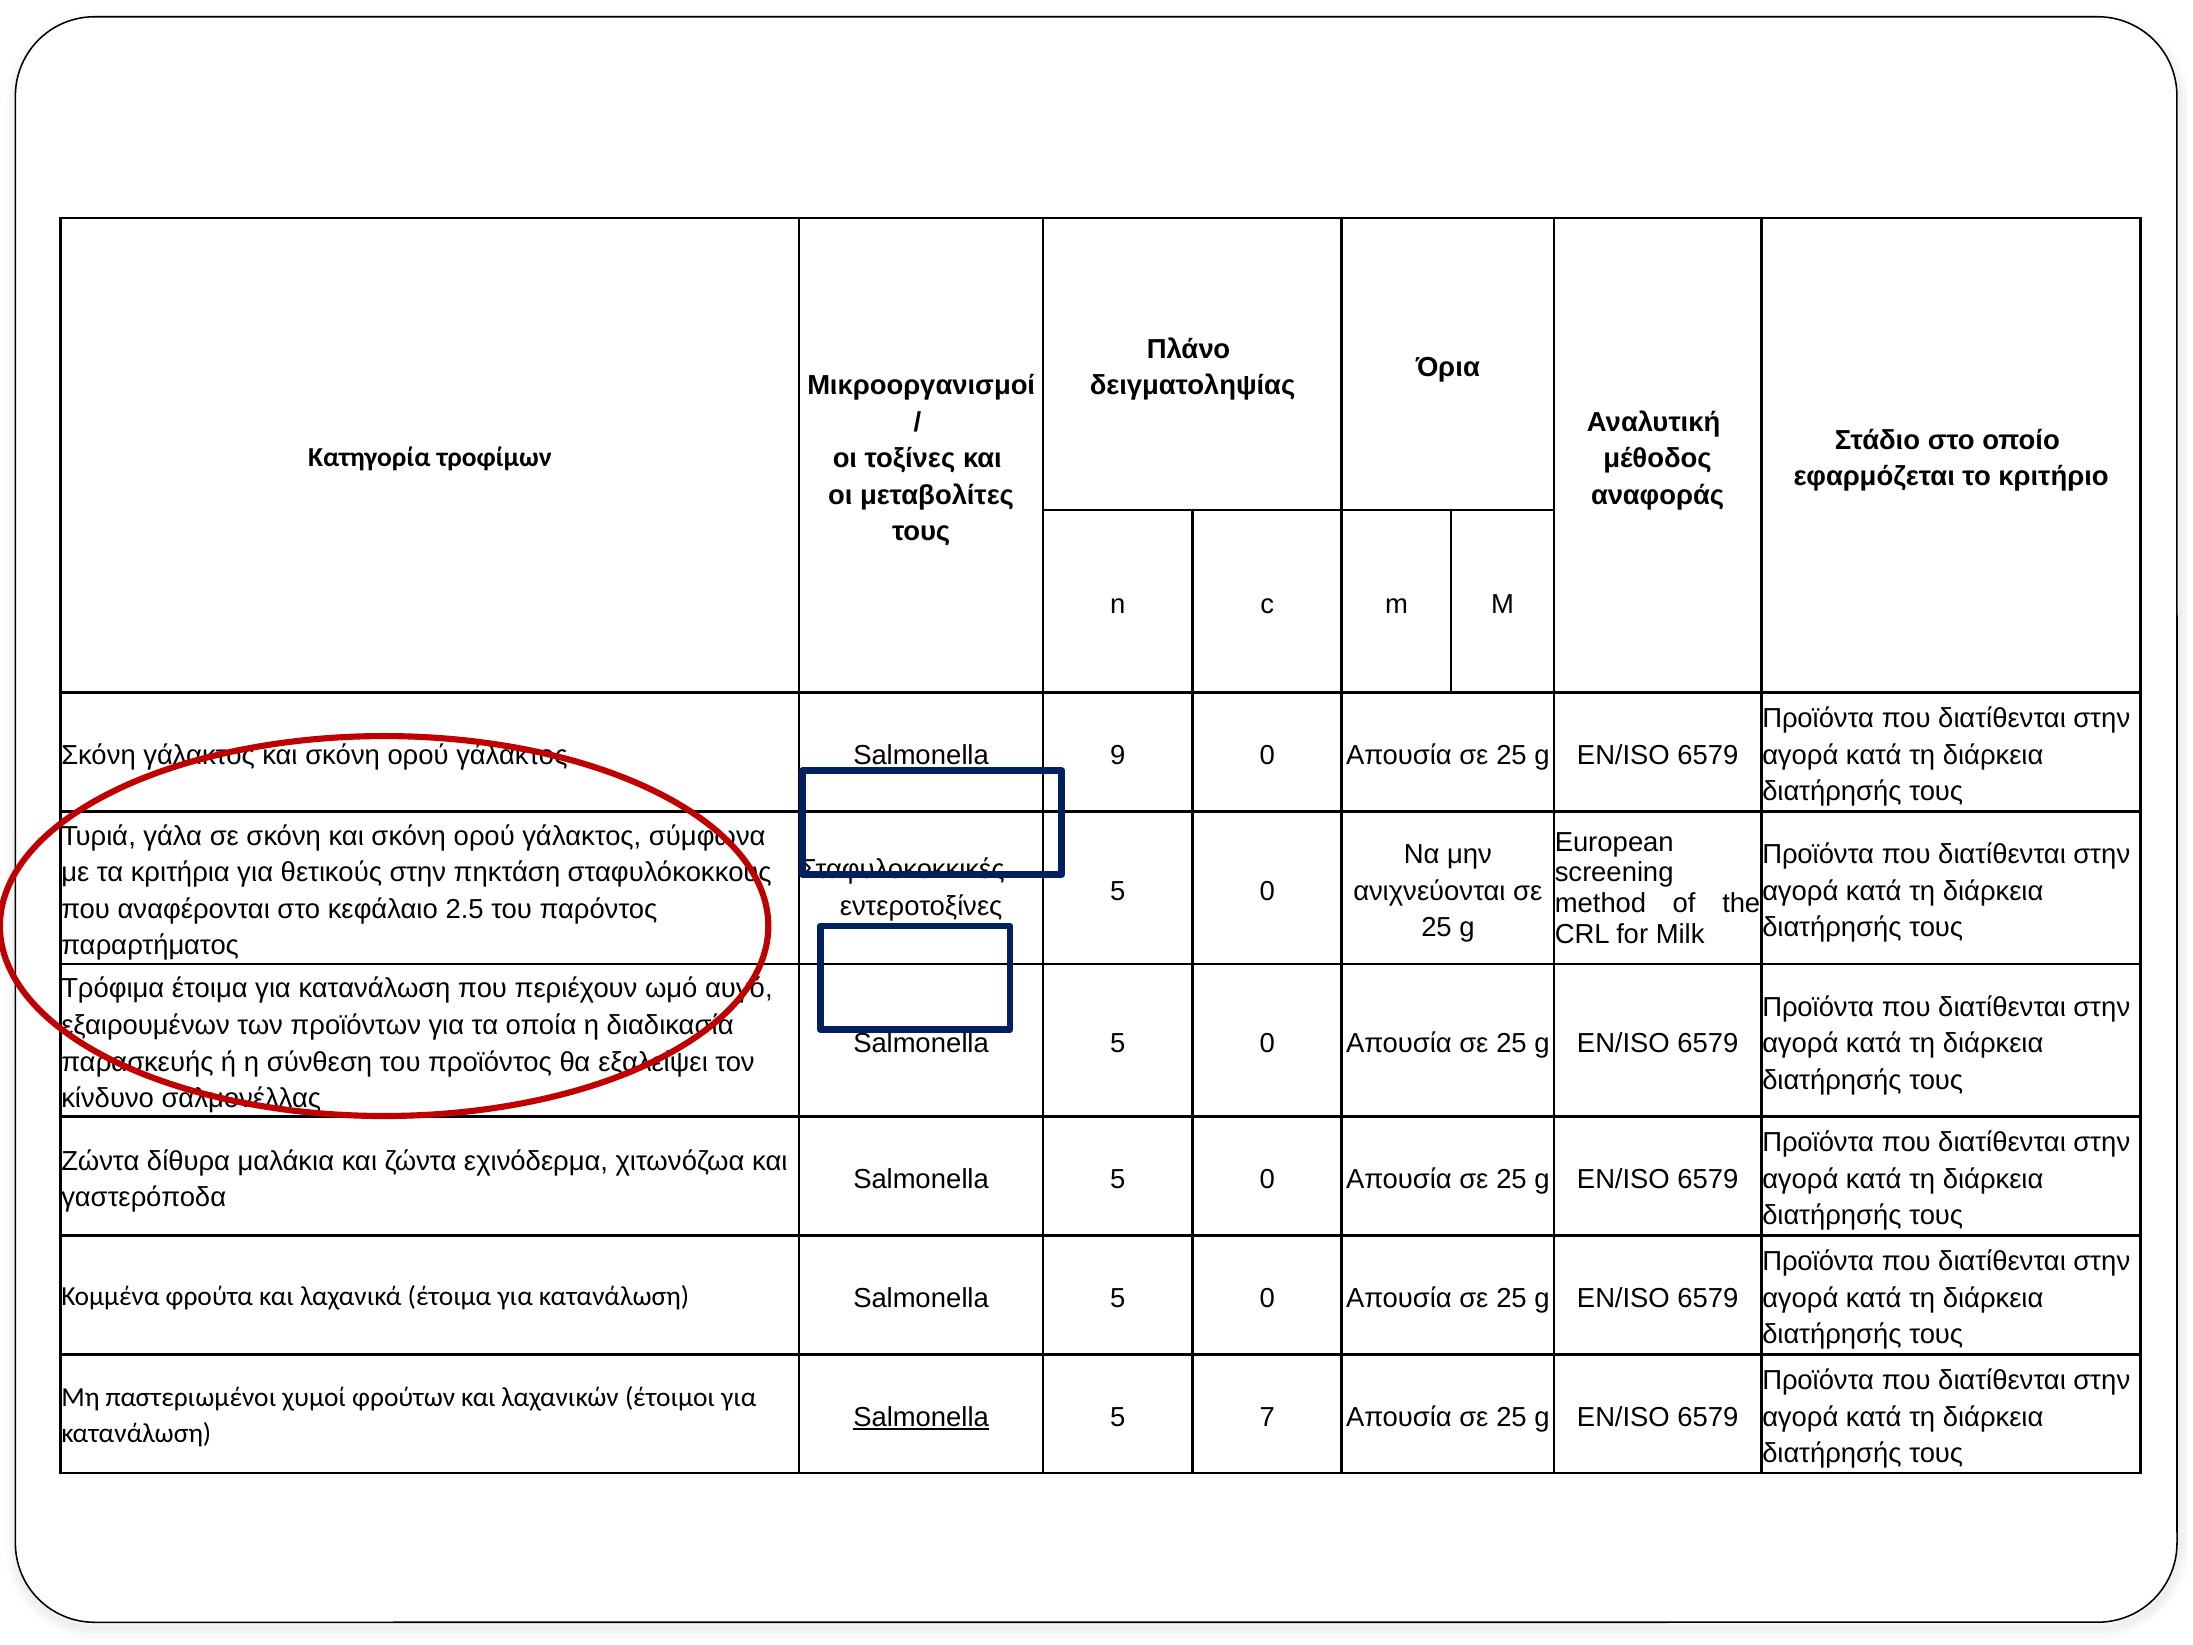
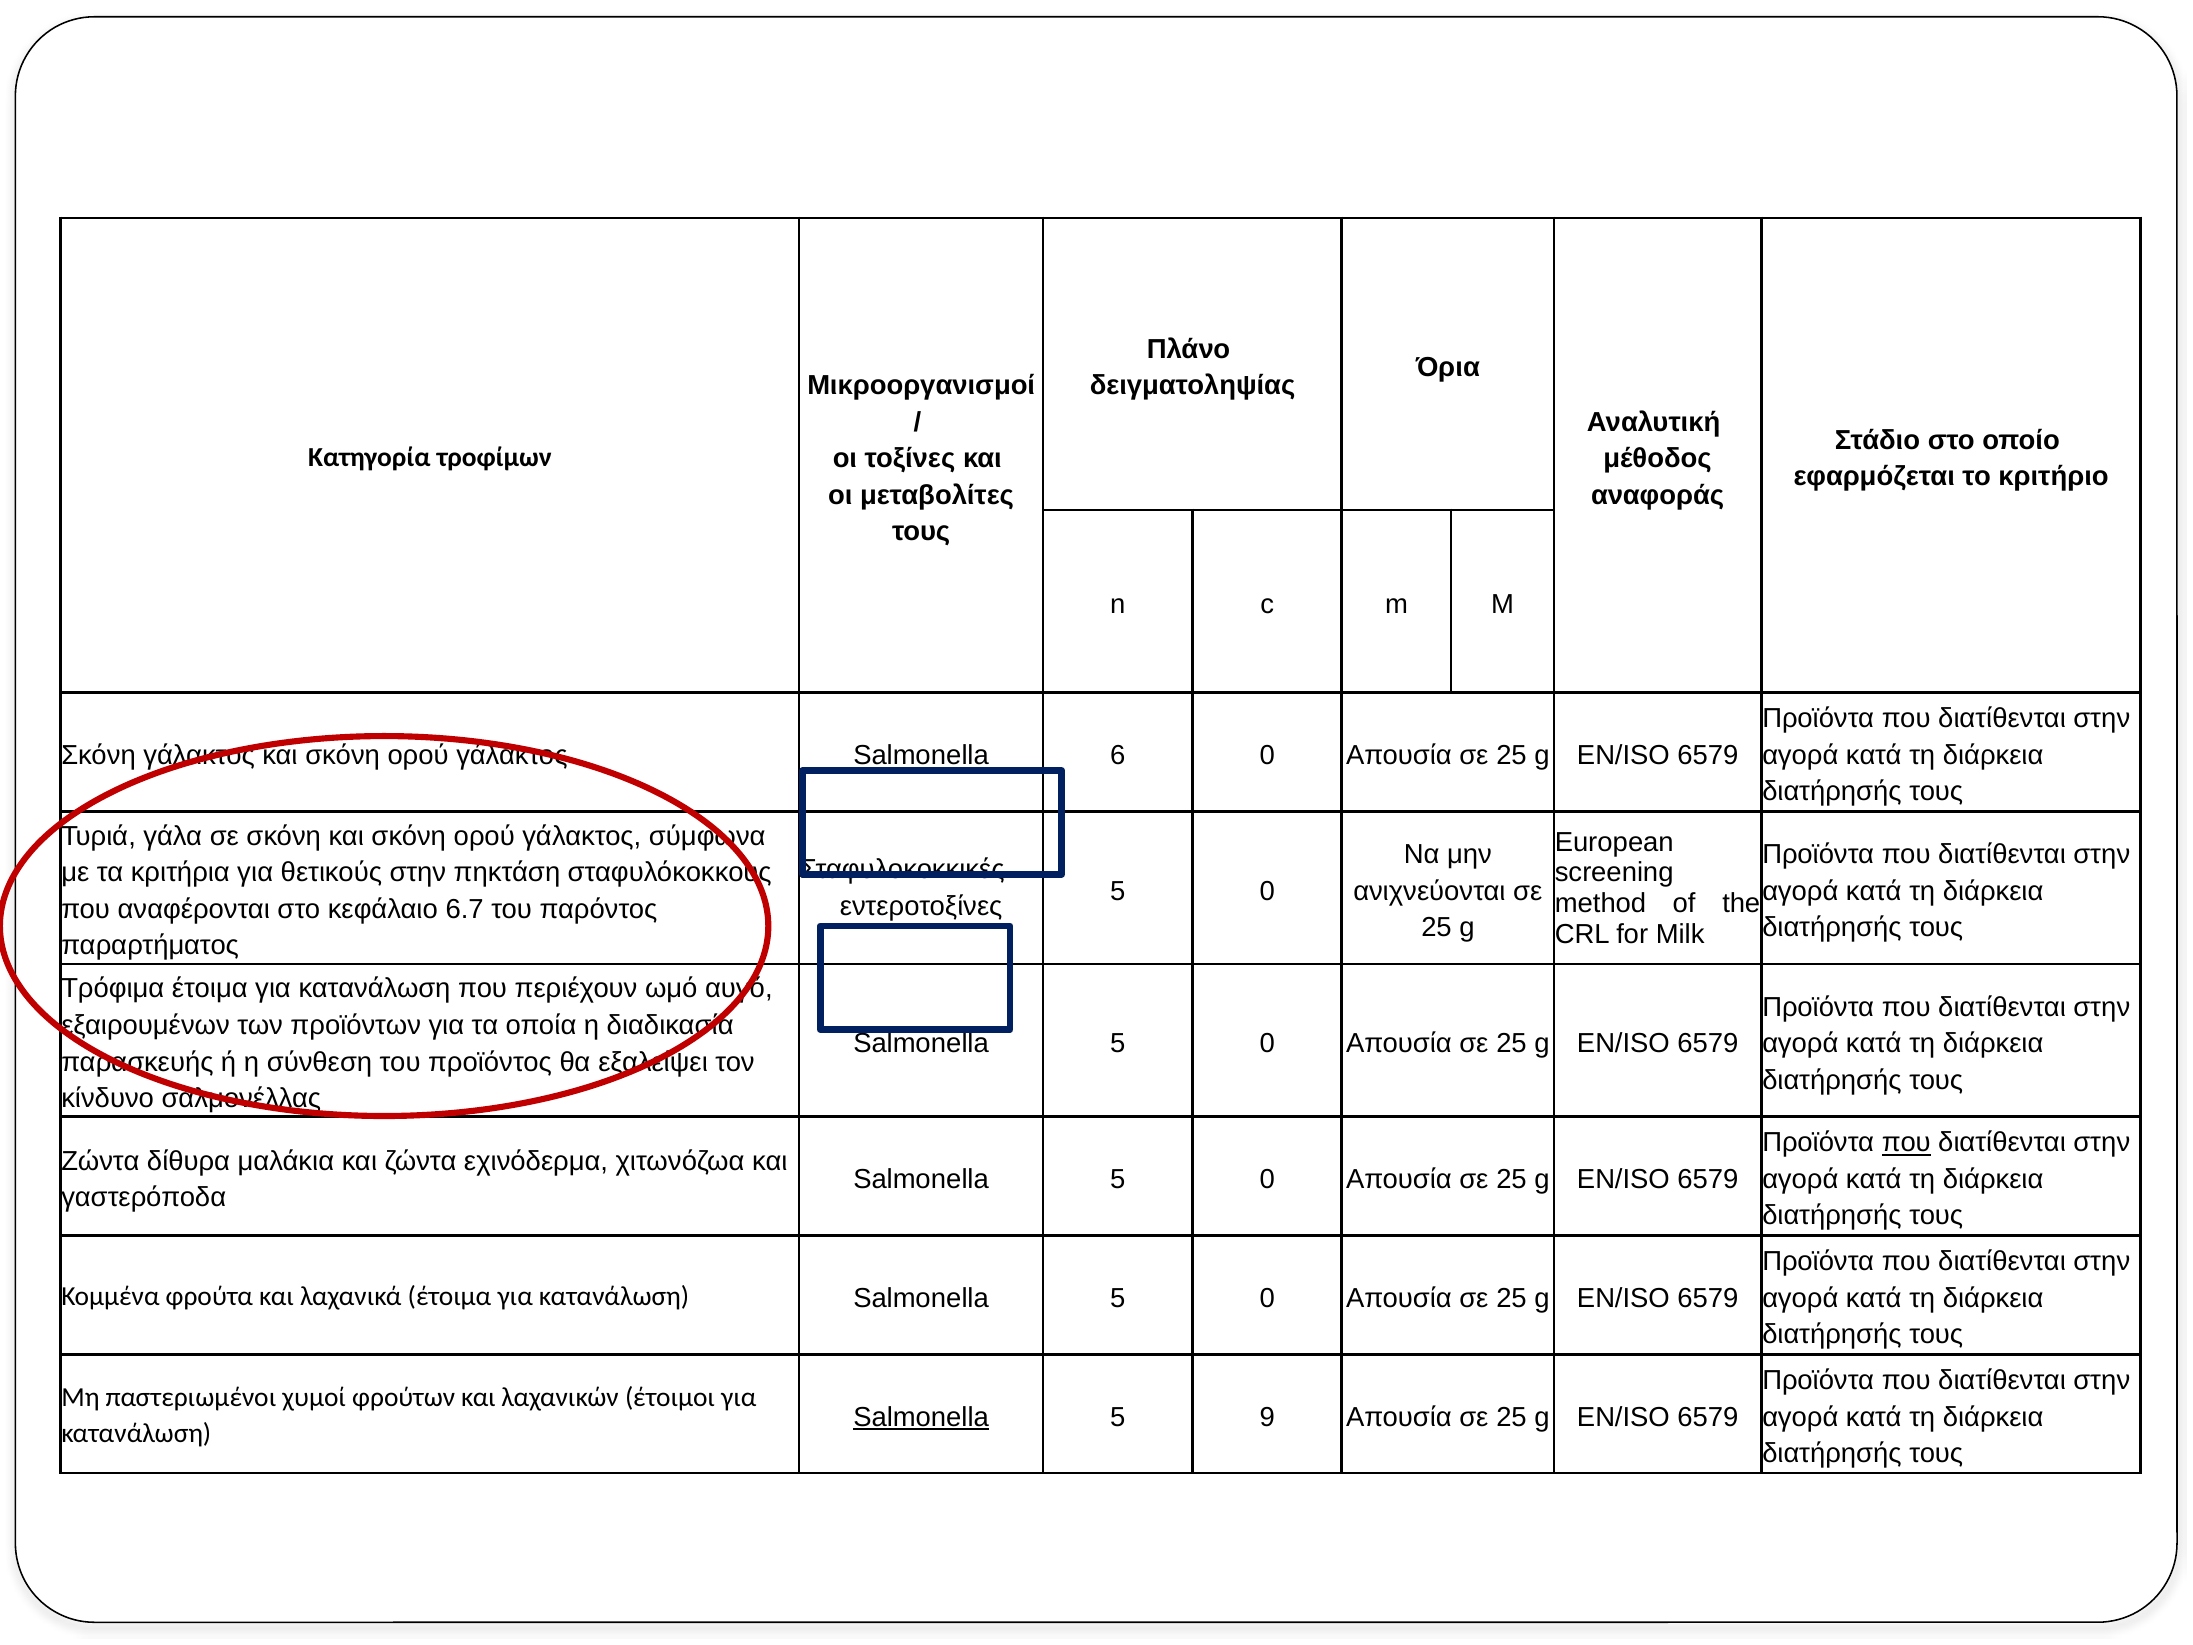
9: 9 -> 6 (1118, 755)
2.5: 2.5 -> 6.7 (465, 909)
που underline: none -> present (1906, 1143)
7: 7 -> 9 (1267, 1417)
